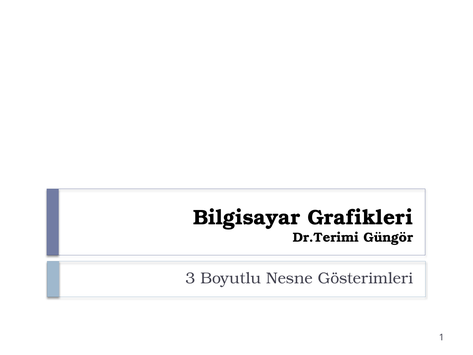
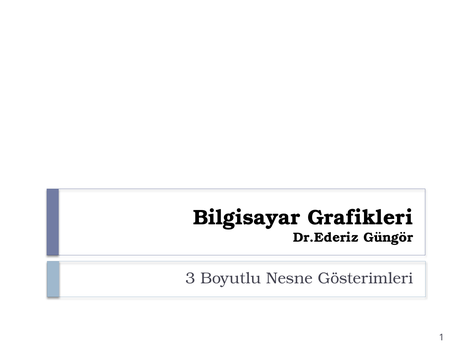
Dr.Terimi: Dr.Terimi -> Dr.Ederiz (326, 237)
